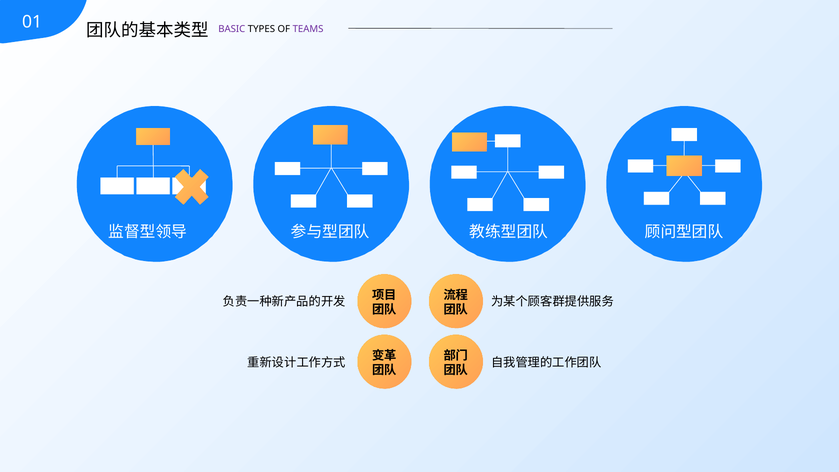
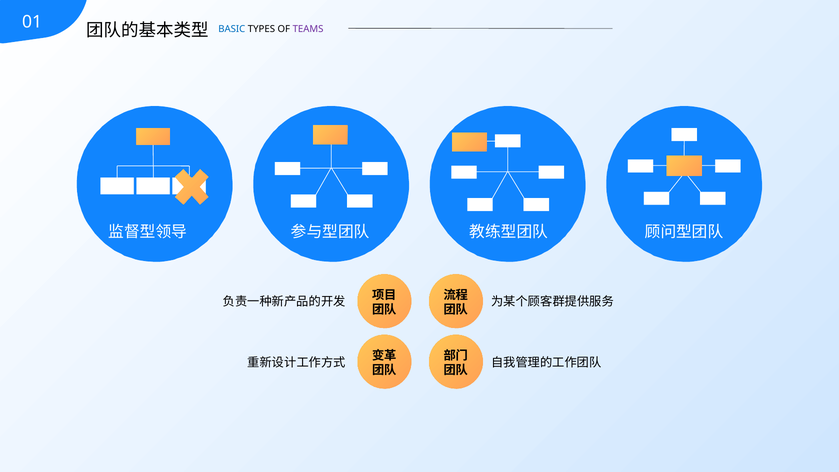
BASIC colour: purple -> blue (232, 29)
